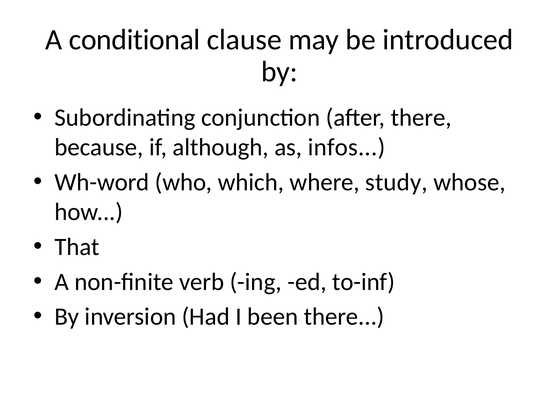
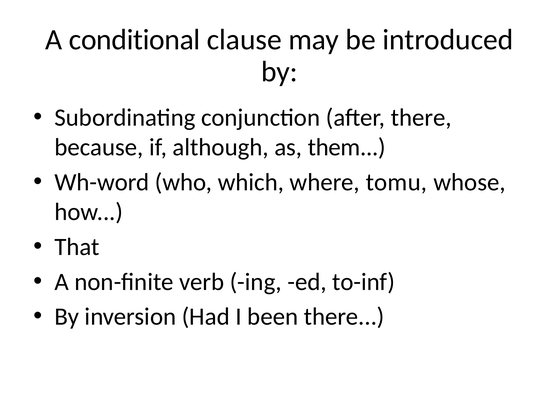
infos: infos -> them (347, 147)
study: study -> tomu (396, 182)
